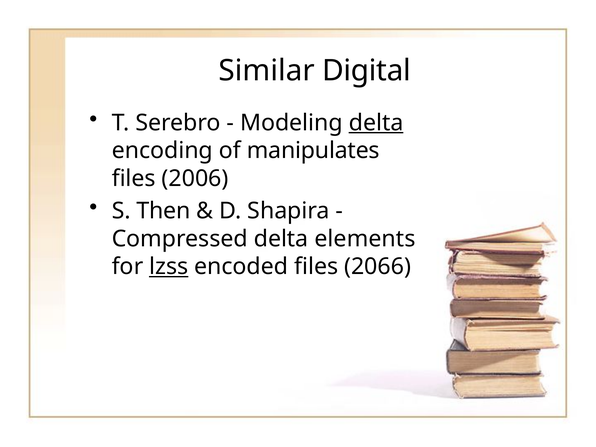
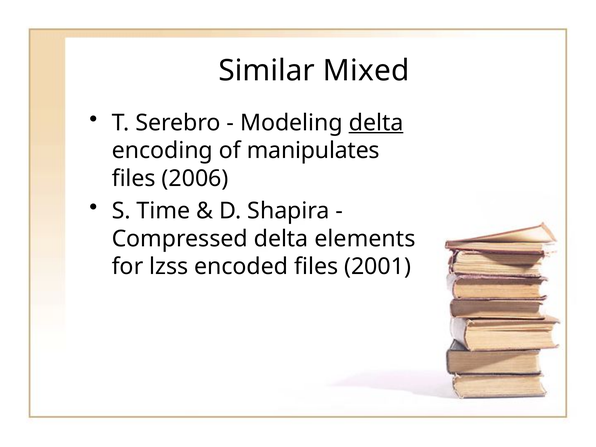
Digital: Digital -> Mixed (366, 71)
Then: Then -> Time (163, 211)
lzss underline: present -> none (169, 267)
2066: 2066 -> 2001 (378, 267)
